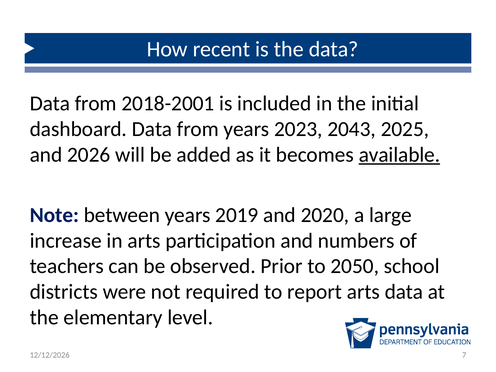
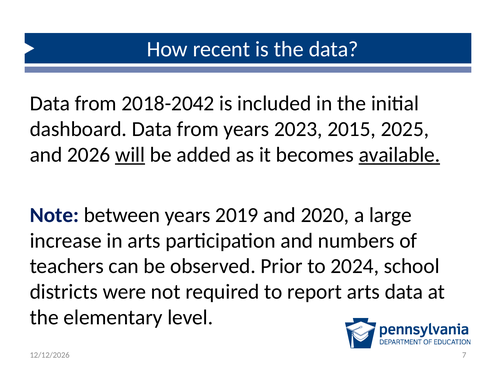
2018-2001: 2018-2001 -> 2018-2042 (168, 104)
2043: 2043 -> 2015 (352, 129)
will underline: none -> present (130, 155)
2050: 2050 -> 2024 (355, 266)
